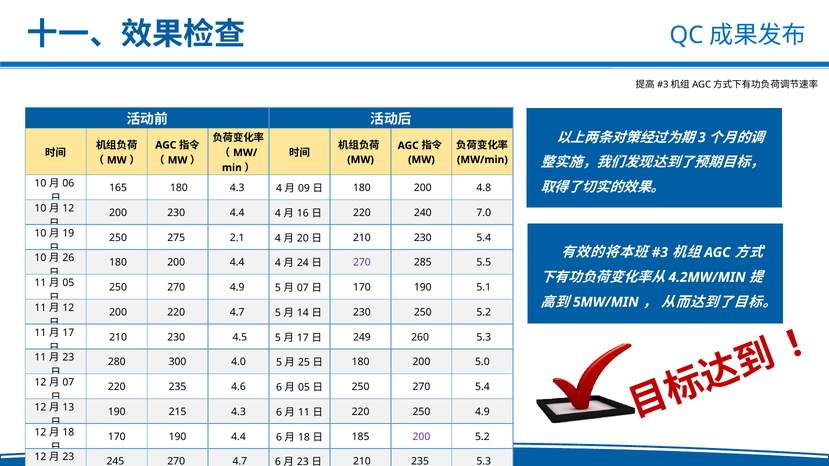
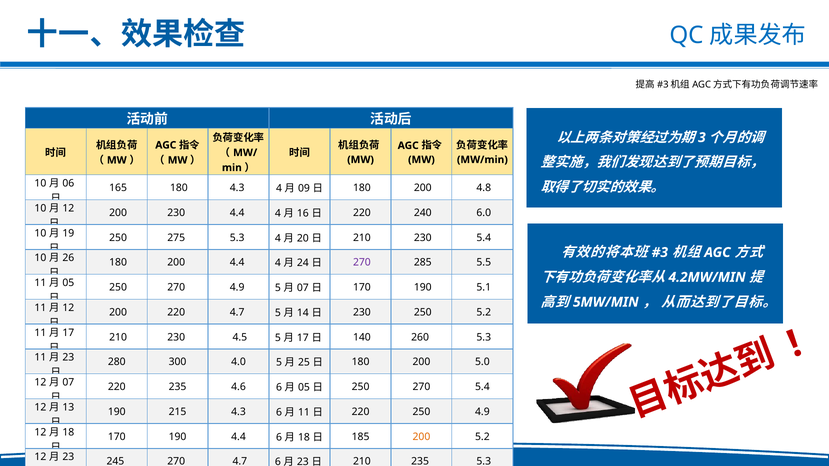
7.0: 7.0 -> 6.0 (484, 213)
275 2.1: 2.1 -> 5.3 (237, 238)
249: 249 -> 140 (362, 337)
200 colour: purple -> orange (421, 437)
